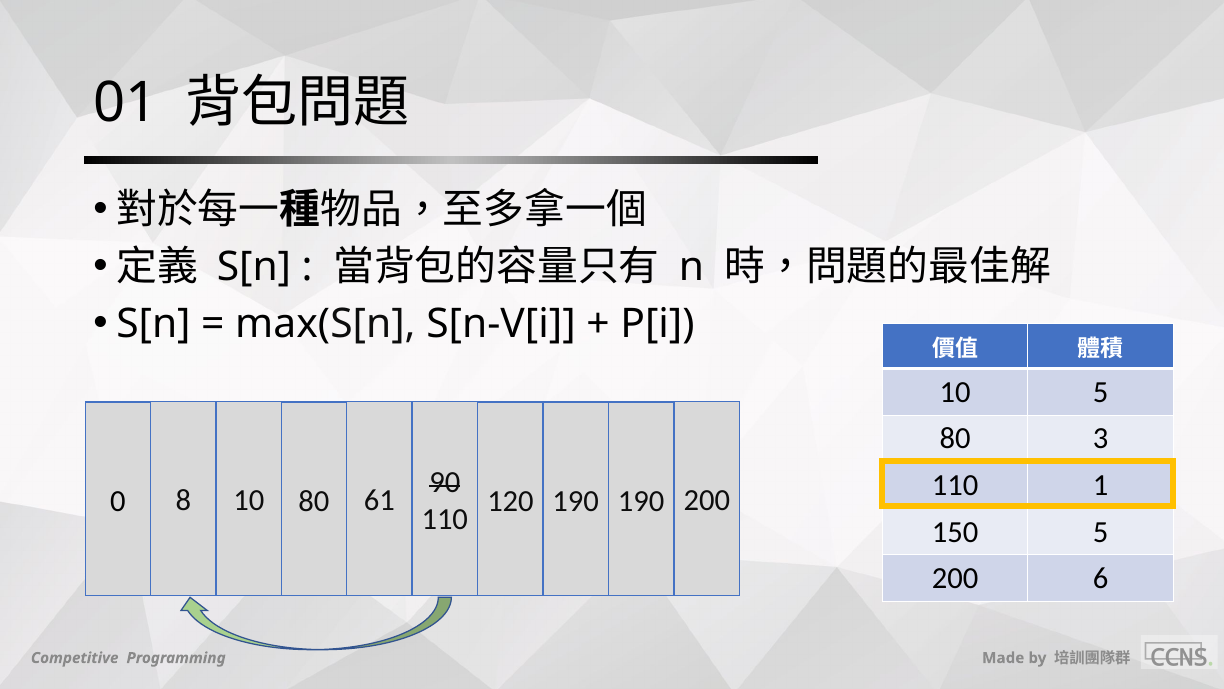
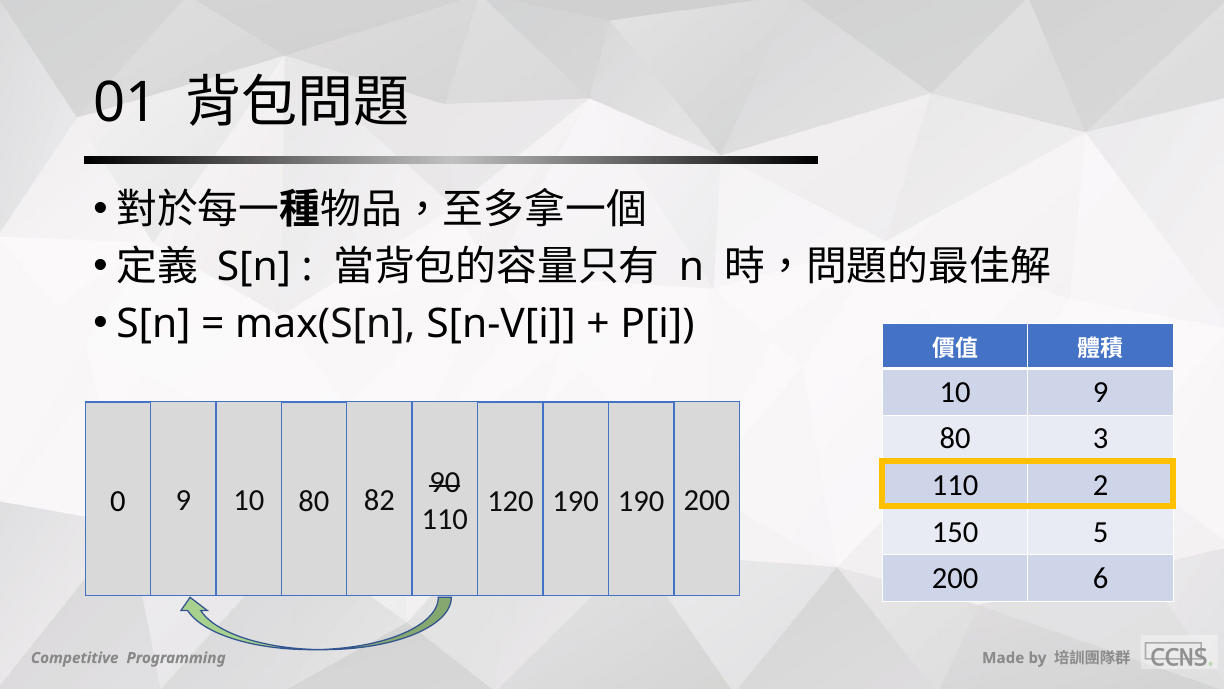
10 5: 5 -> 9 (1101, 392)
1: 1 -> 2 (1101, 485)
0 8: 8 -> 9 (183, 500)
61: 61 -> 82 (379, 501)
